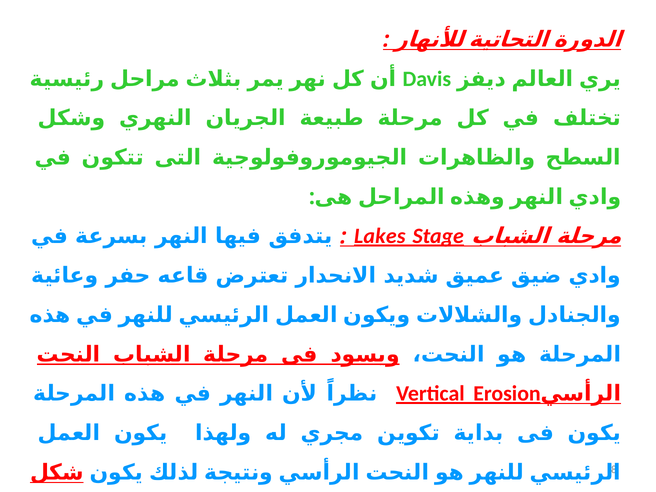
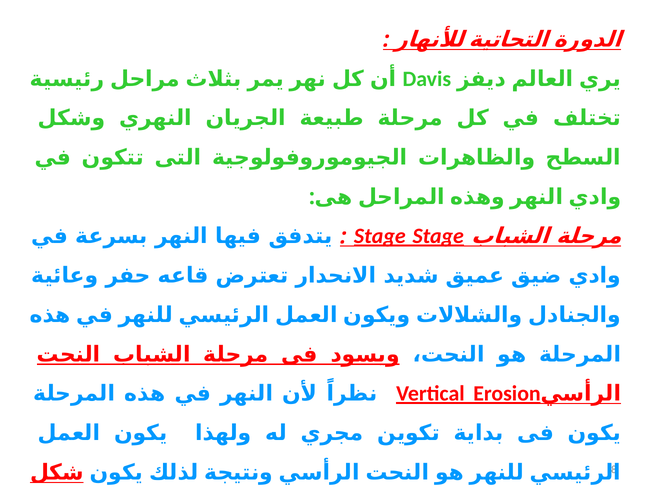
Lakes: Lakes -> Stage (380, 236)
